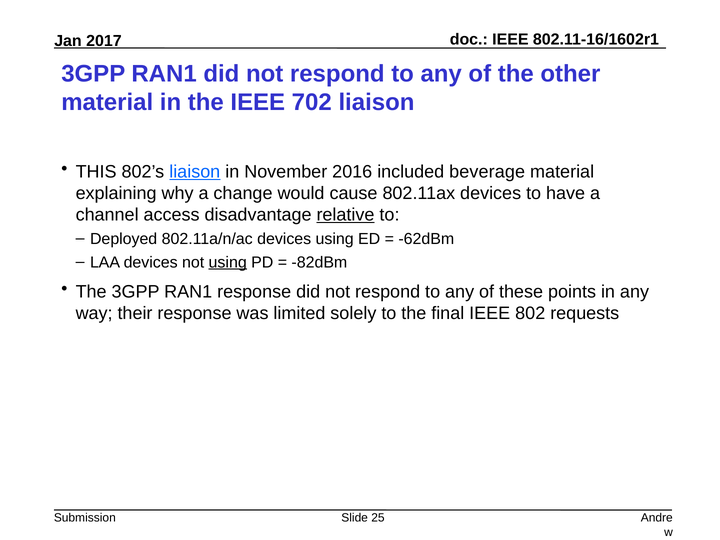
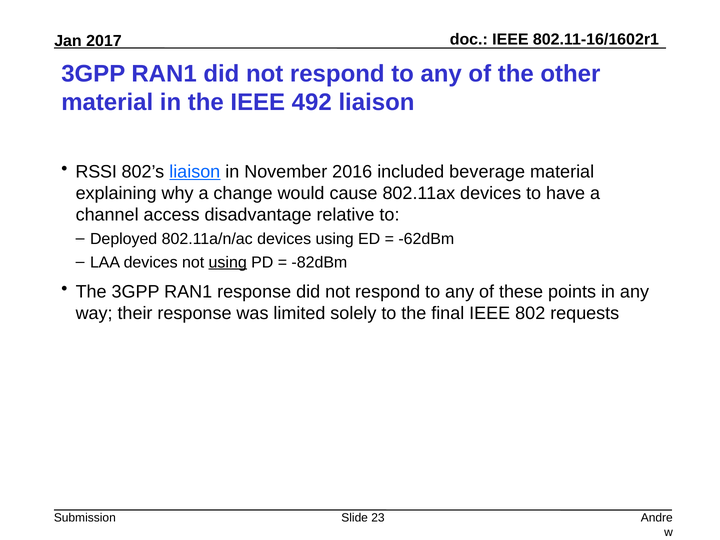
702: 702 -> 492 (312, 103)
THIS: THIS -> RSSI (96, 172)
relative underline: present -> none (345, 215)
25: 25 -> 23 (378, 518)
